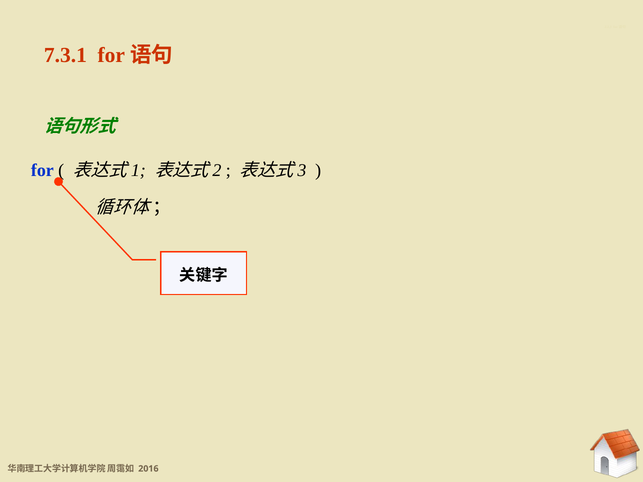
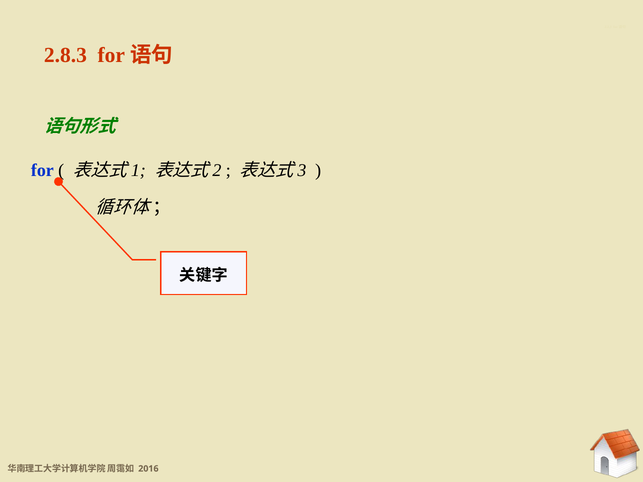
7.3.1: 7.3.1 -> 2.8.3 (65, 55)
